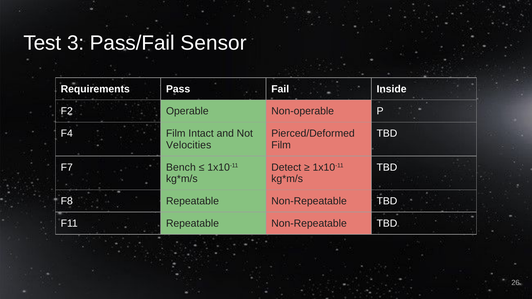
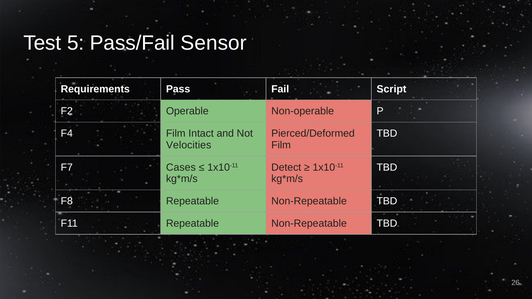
3: 3 -> 5 (76, 43)
Inside: Inside -> Script (392, 89)
Bench: Bench -> Cases (181, 167)
